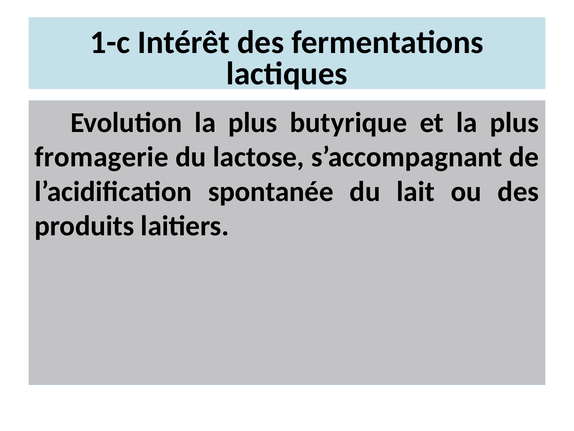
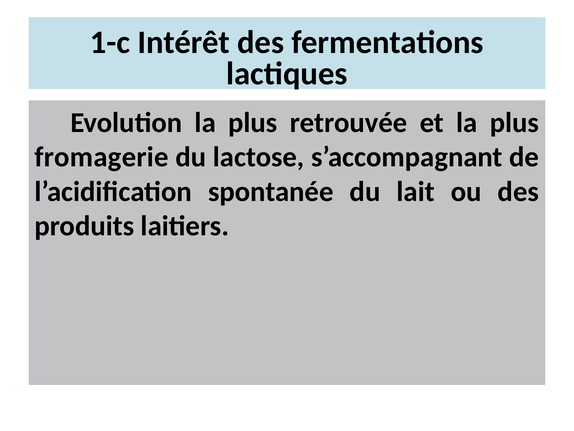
butyrique: butyrique -> retrouvée (349, 123)
